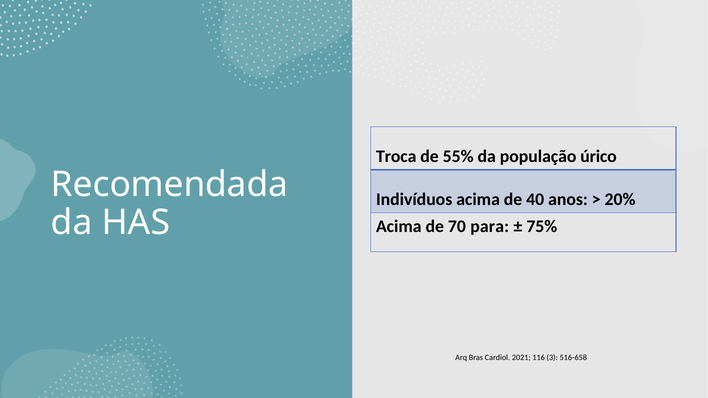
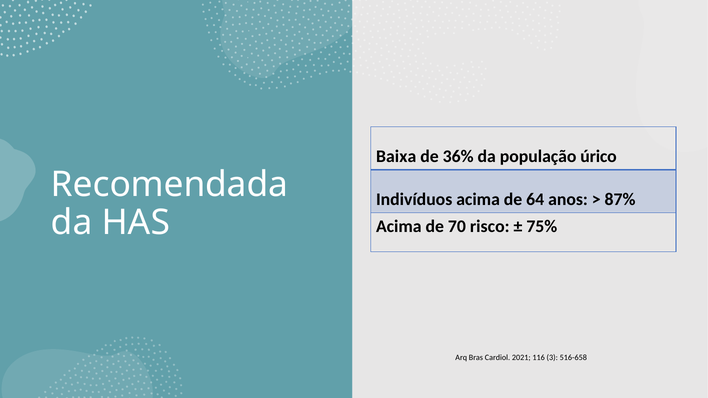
Troca: Troca -> Baixa (396, 157)
55%: 55% -> 36% (458, 157)
40: 40 -> 64 (535, 200)
20%: 20% -> 87% (620, 200)
para: para -> risco (490, 227)
